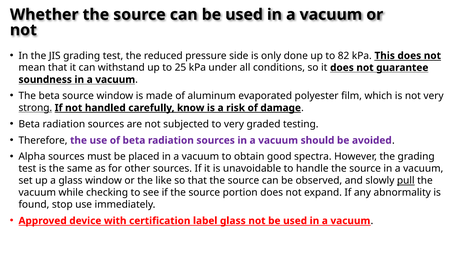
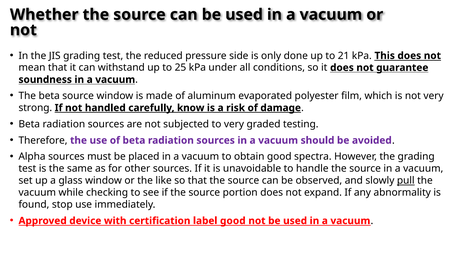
82: 82 -> 21 (344, 56)
strong underline: present -> none (35, 108)
label glass: glass -> good (233, 221)
